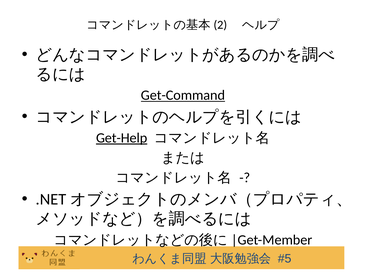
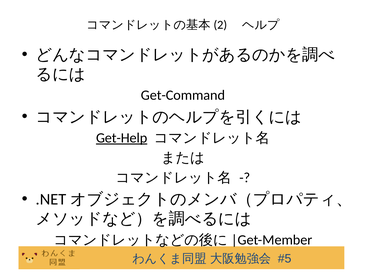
Get-Command underline: present -> none (183, 95)
